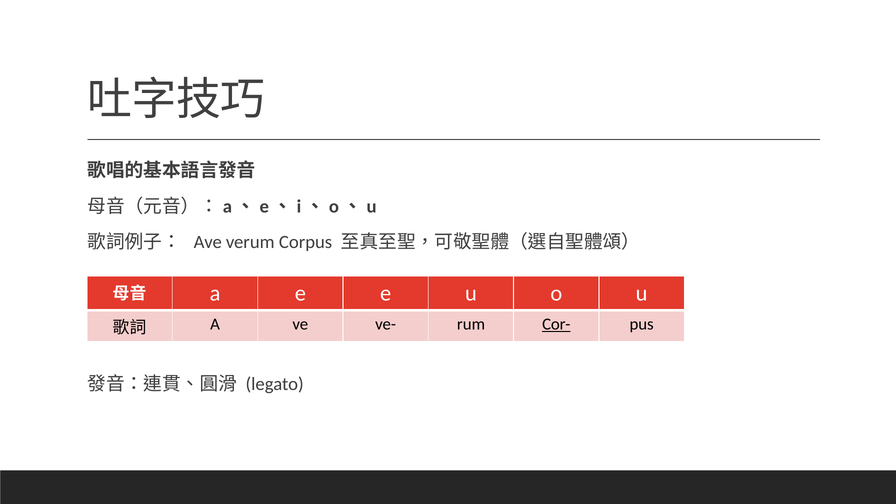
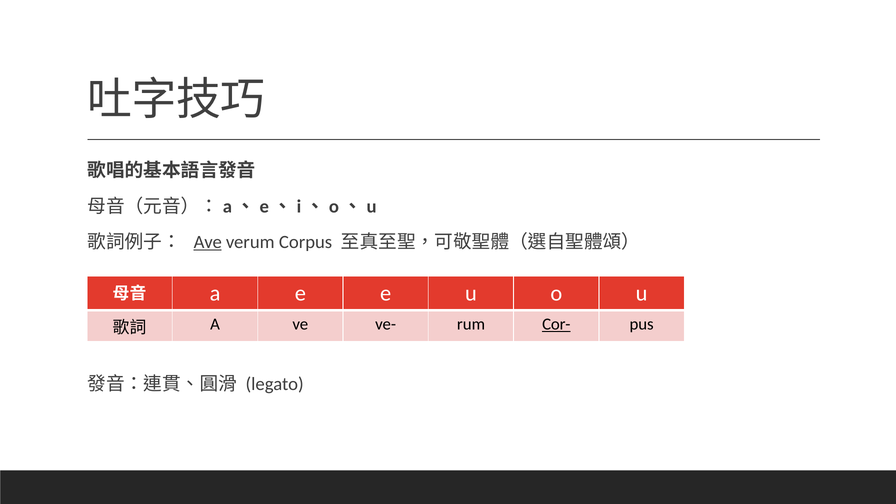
Ave underline: none -> present (208, 242)
